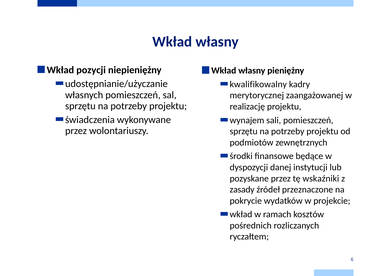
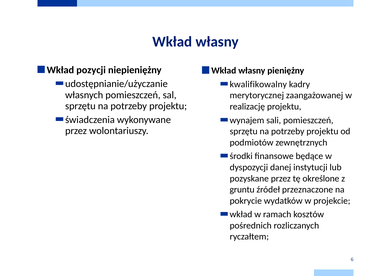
wskaźniki: wskaźniki -> określone (321, 179)
zasady: zasady -> gruntu (242, 190)
